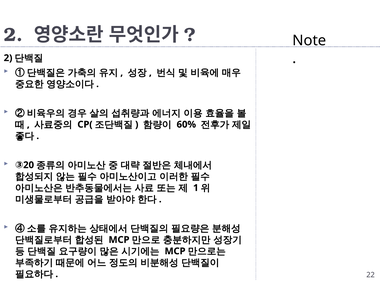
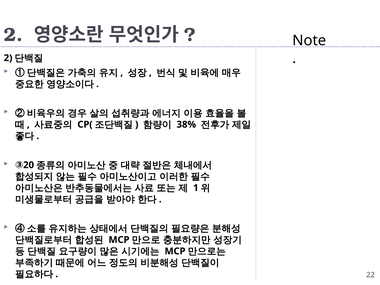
60%: 60% -> 38% (186, 124)
